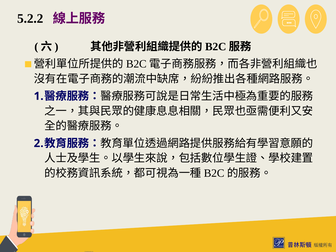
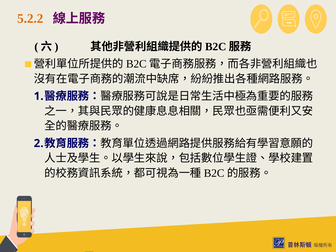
5.2.2 colour: black -> orange (30, 19)
